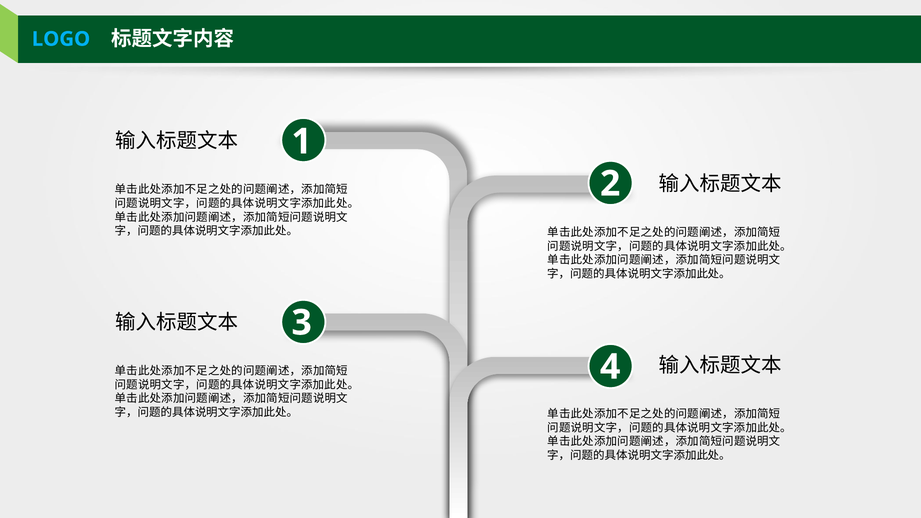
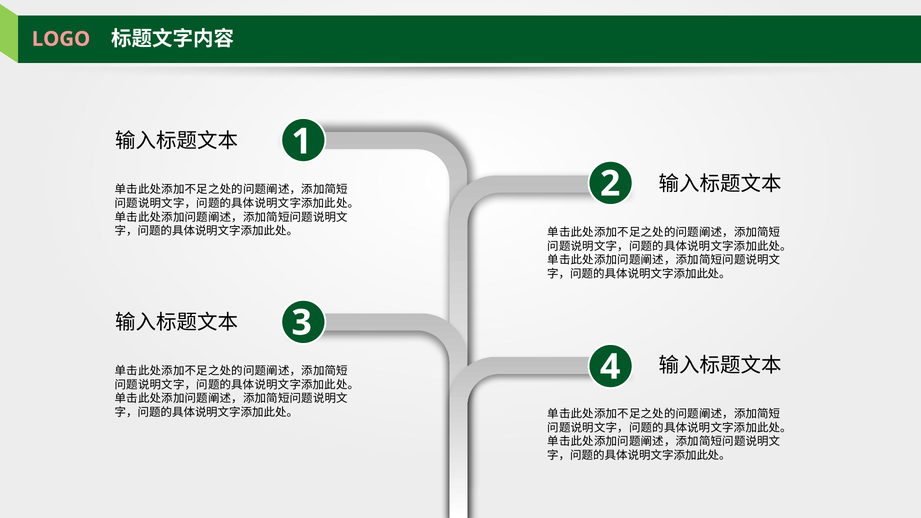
LOGO colour: light blue -> pink (61, 39)
